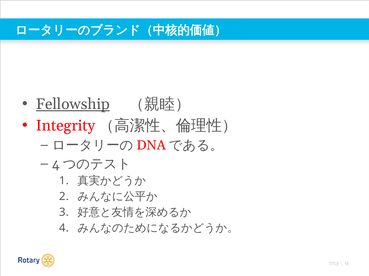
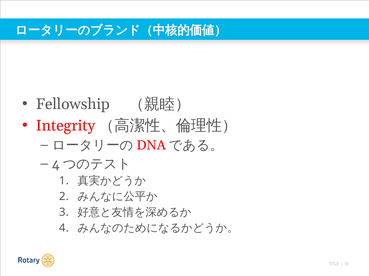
Fellowship underline: present -> none (73, 104)
